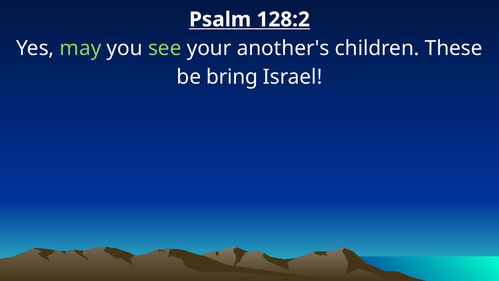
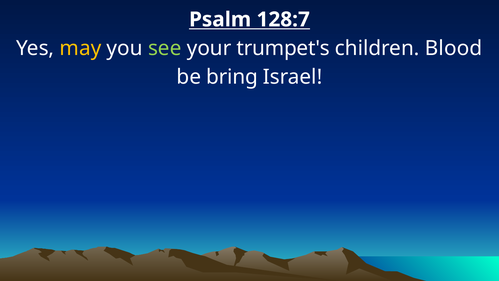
128:2: 128:2 -> 128:7 (283, 19)
may colour: light green -> yellow (80, 48)
another's: another's -> trumpet's (283, 48)
These: These -> Blood (454, 48)
